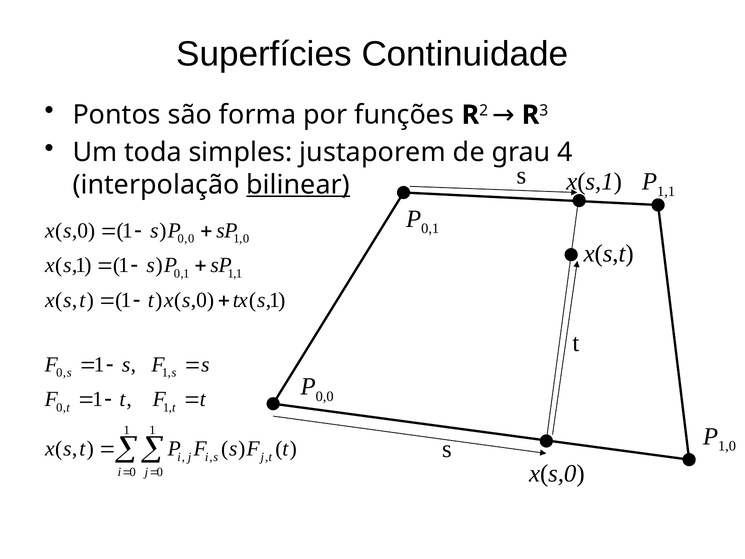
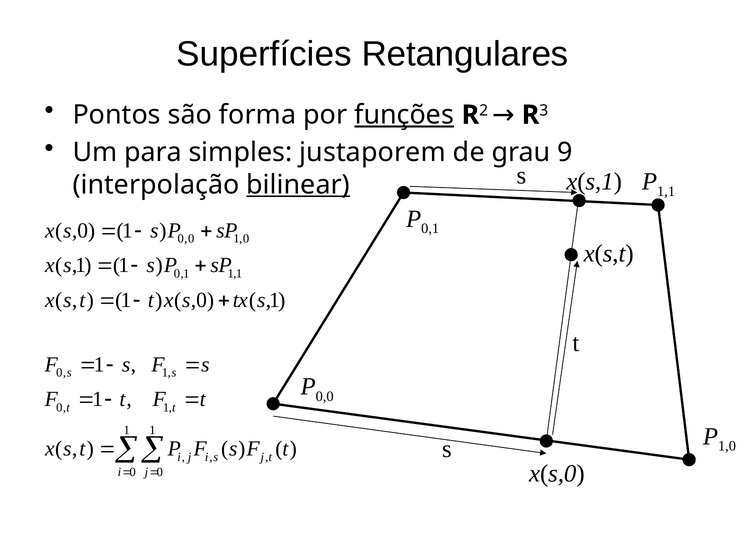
Continuidade: Continuidade -> Retangulares (465, 54)
funções underline: none -> present (404, 115)
toda: toda -> para (153, 153)
4: 4 -> 9 (565, 153)
